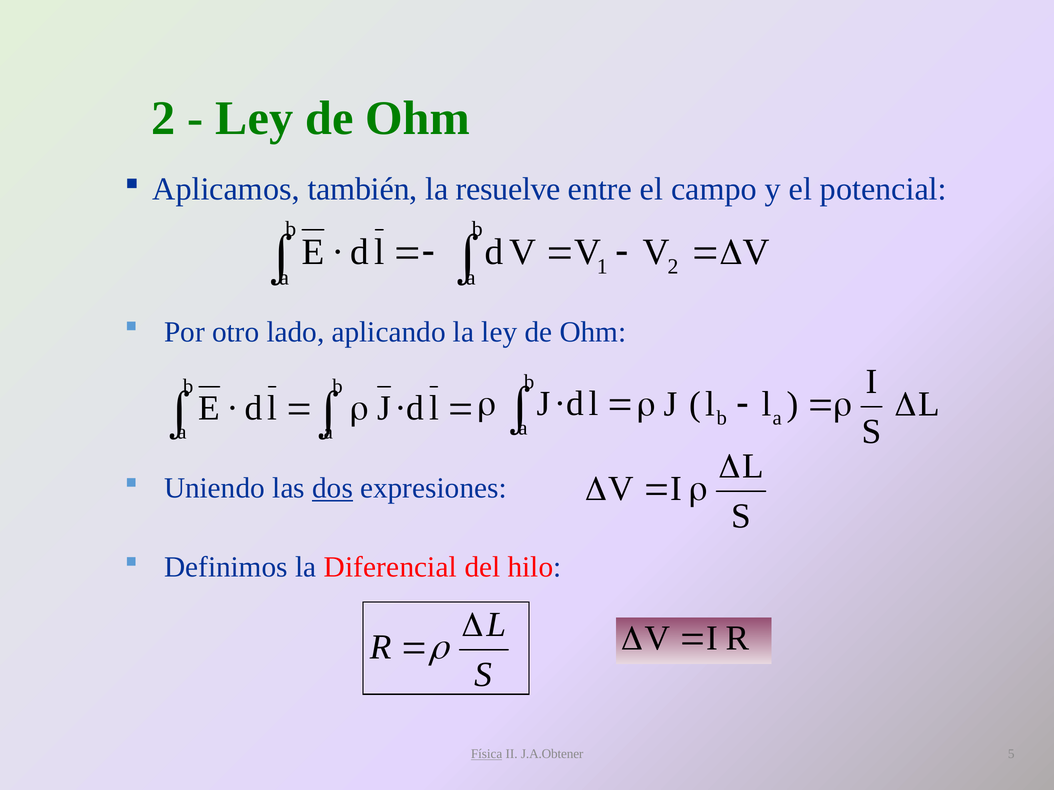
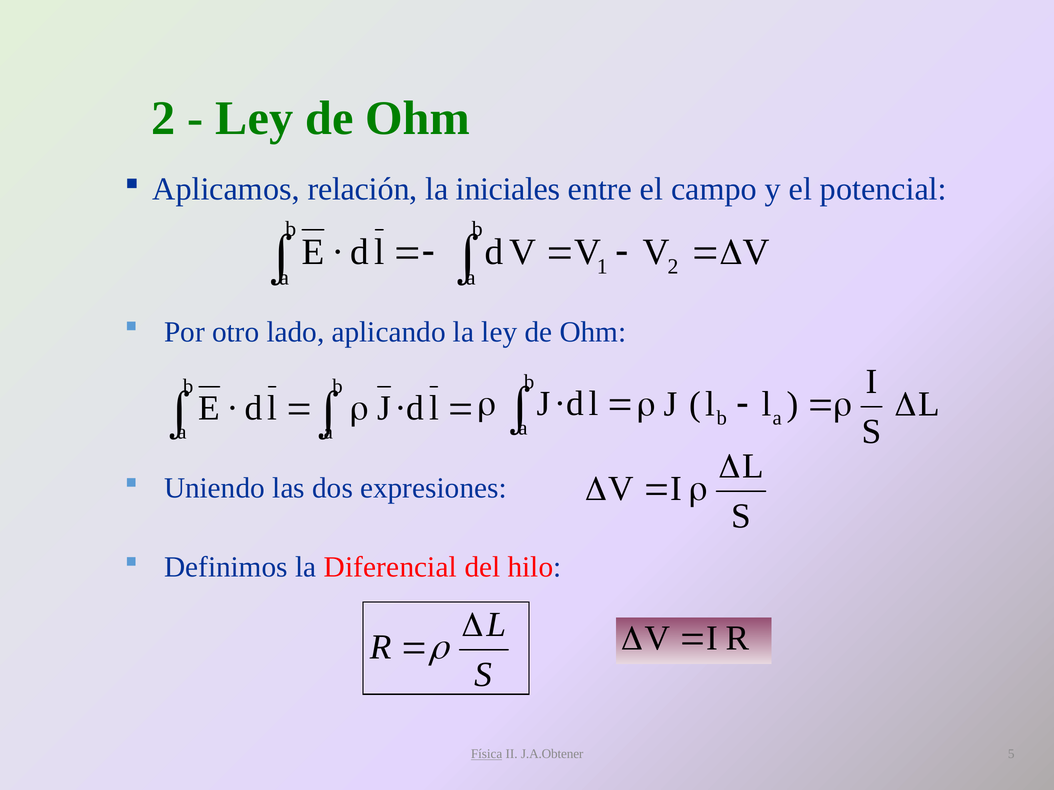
también: también -> relación (363, 189)
resuelve: resuelve -> iniciales (508, 189)
dos underline: present -> none (333, 488)
